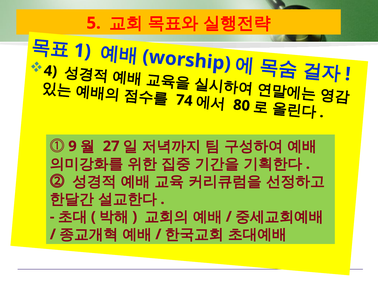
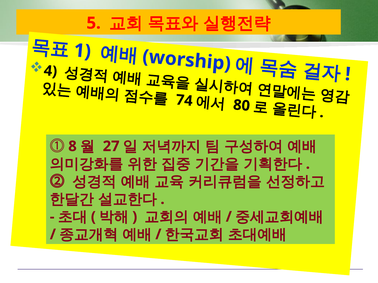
9: 9 -> 8 (72, 147)
